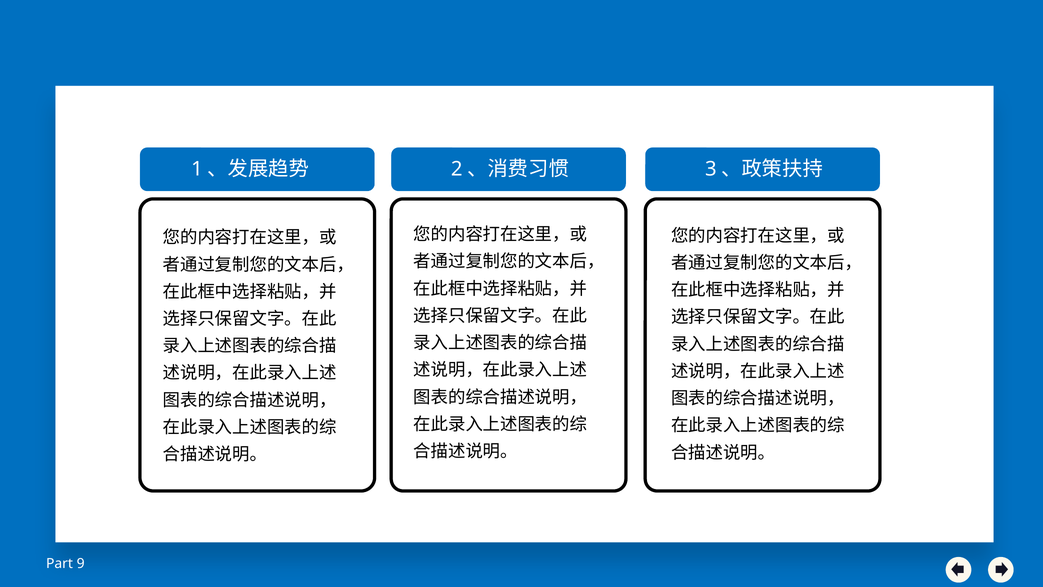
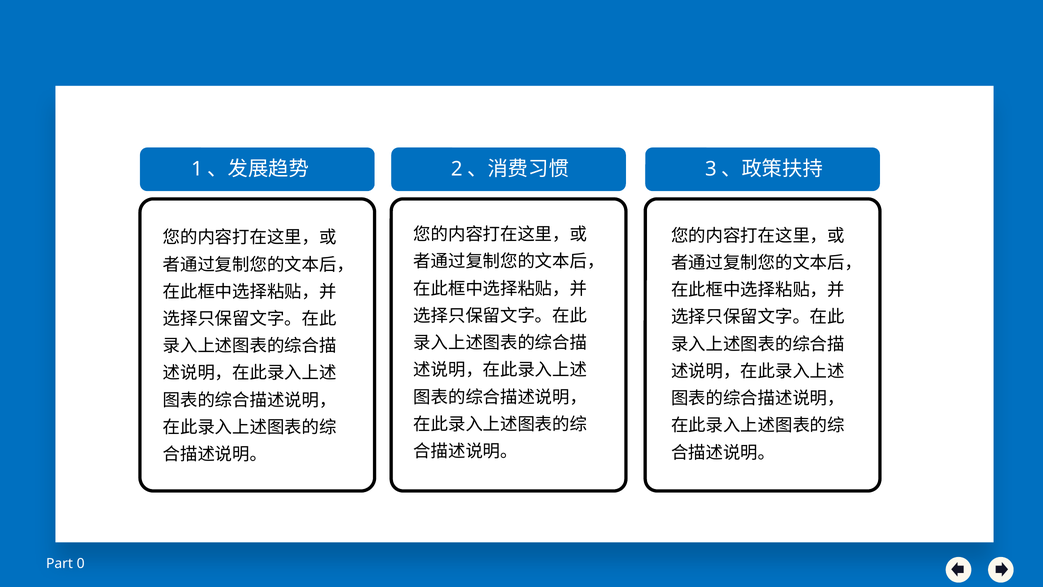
9: 9 -> 0 (81, 563)
